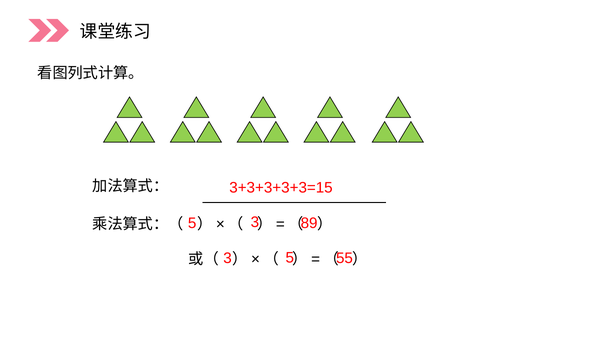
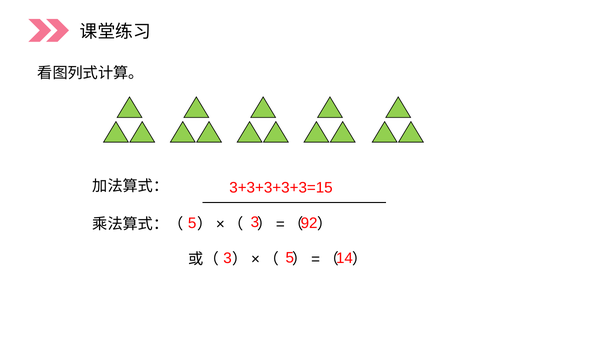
89: 89 -> 92 (309, 223)
55: 55 -> 14 (344, 258)
